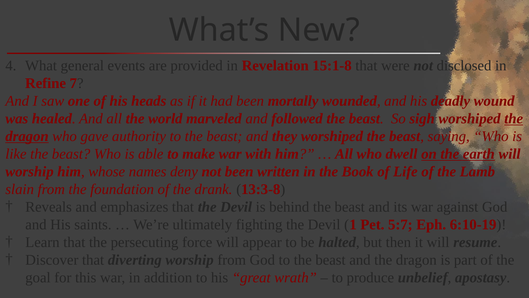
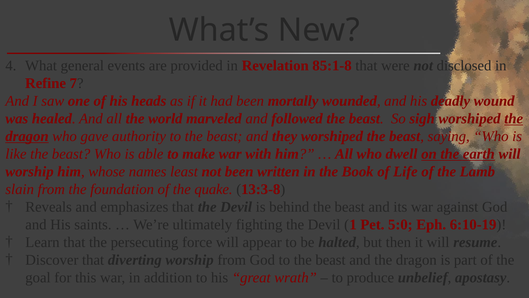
15:1-8: 15:1-8 -> 85:1-8 (332, 65)
deny: deny -> least (184, 171)
drank: drank -> quake (214, 189)
5:7: 5:7 -> 5:0 (400, 224)
